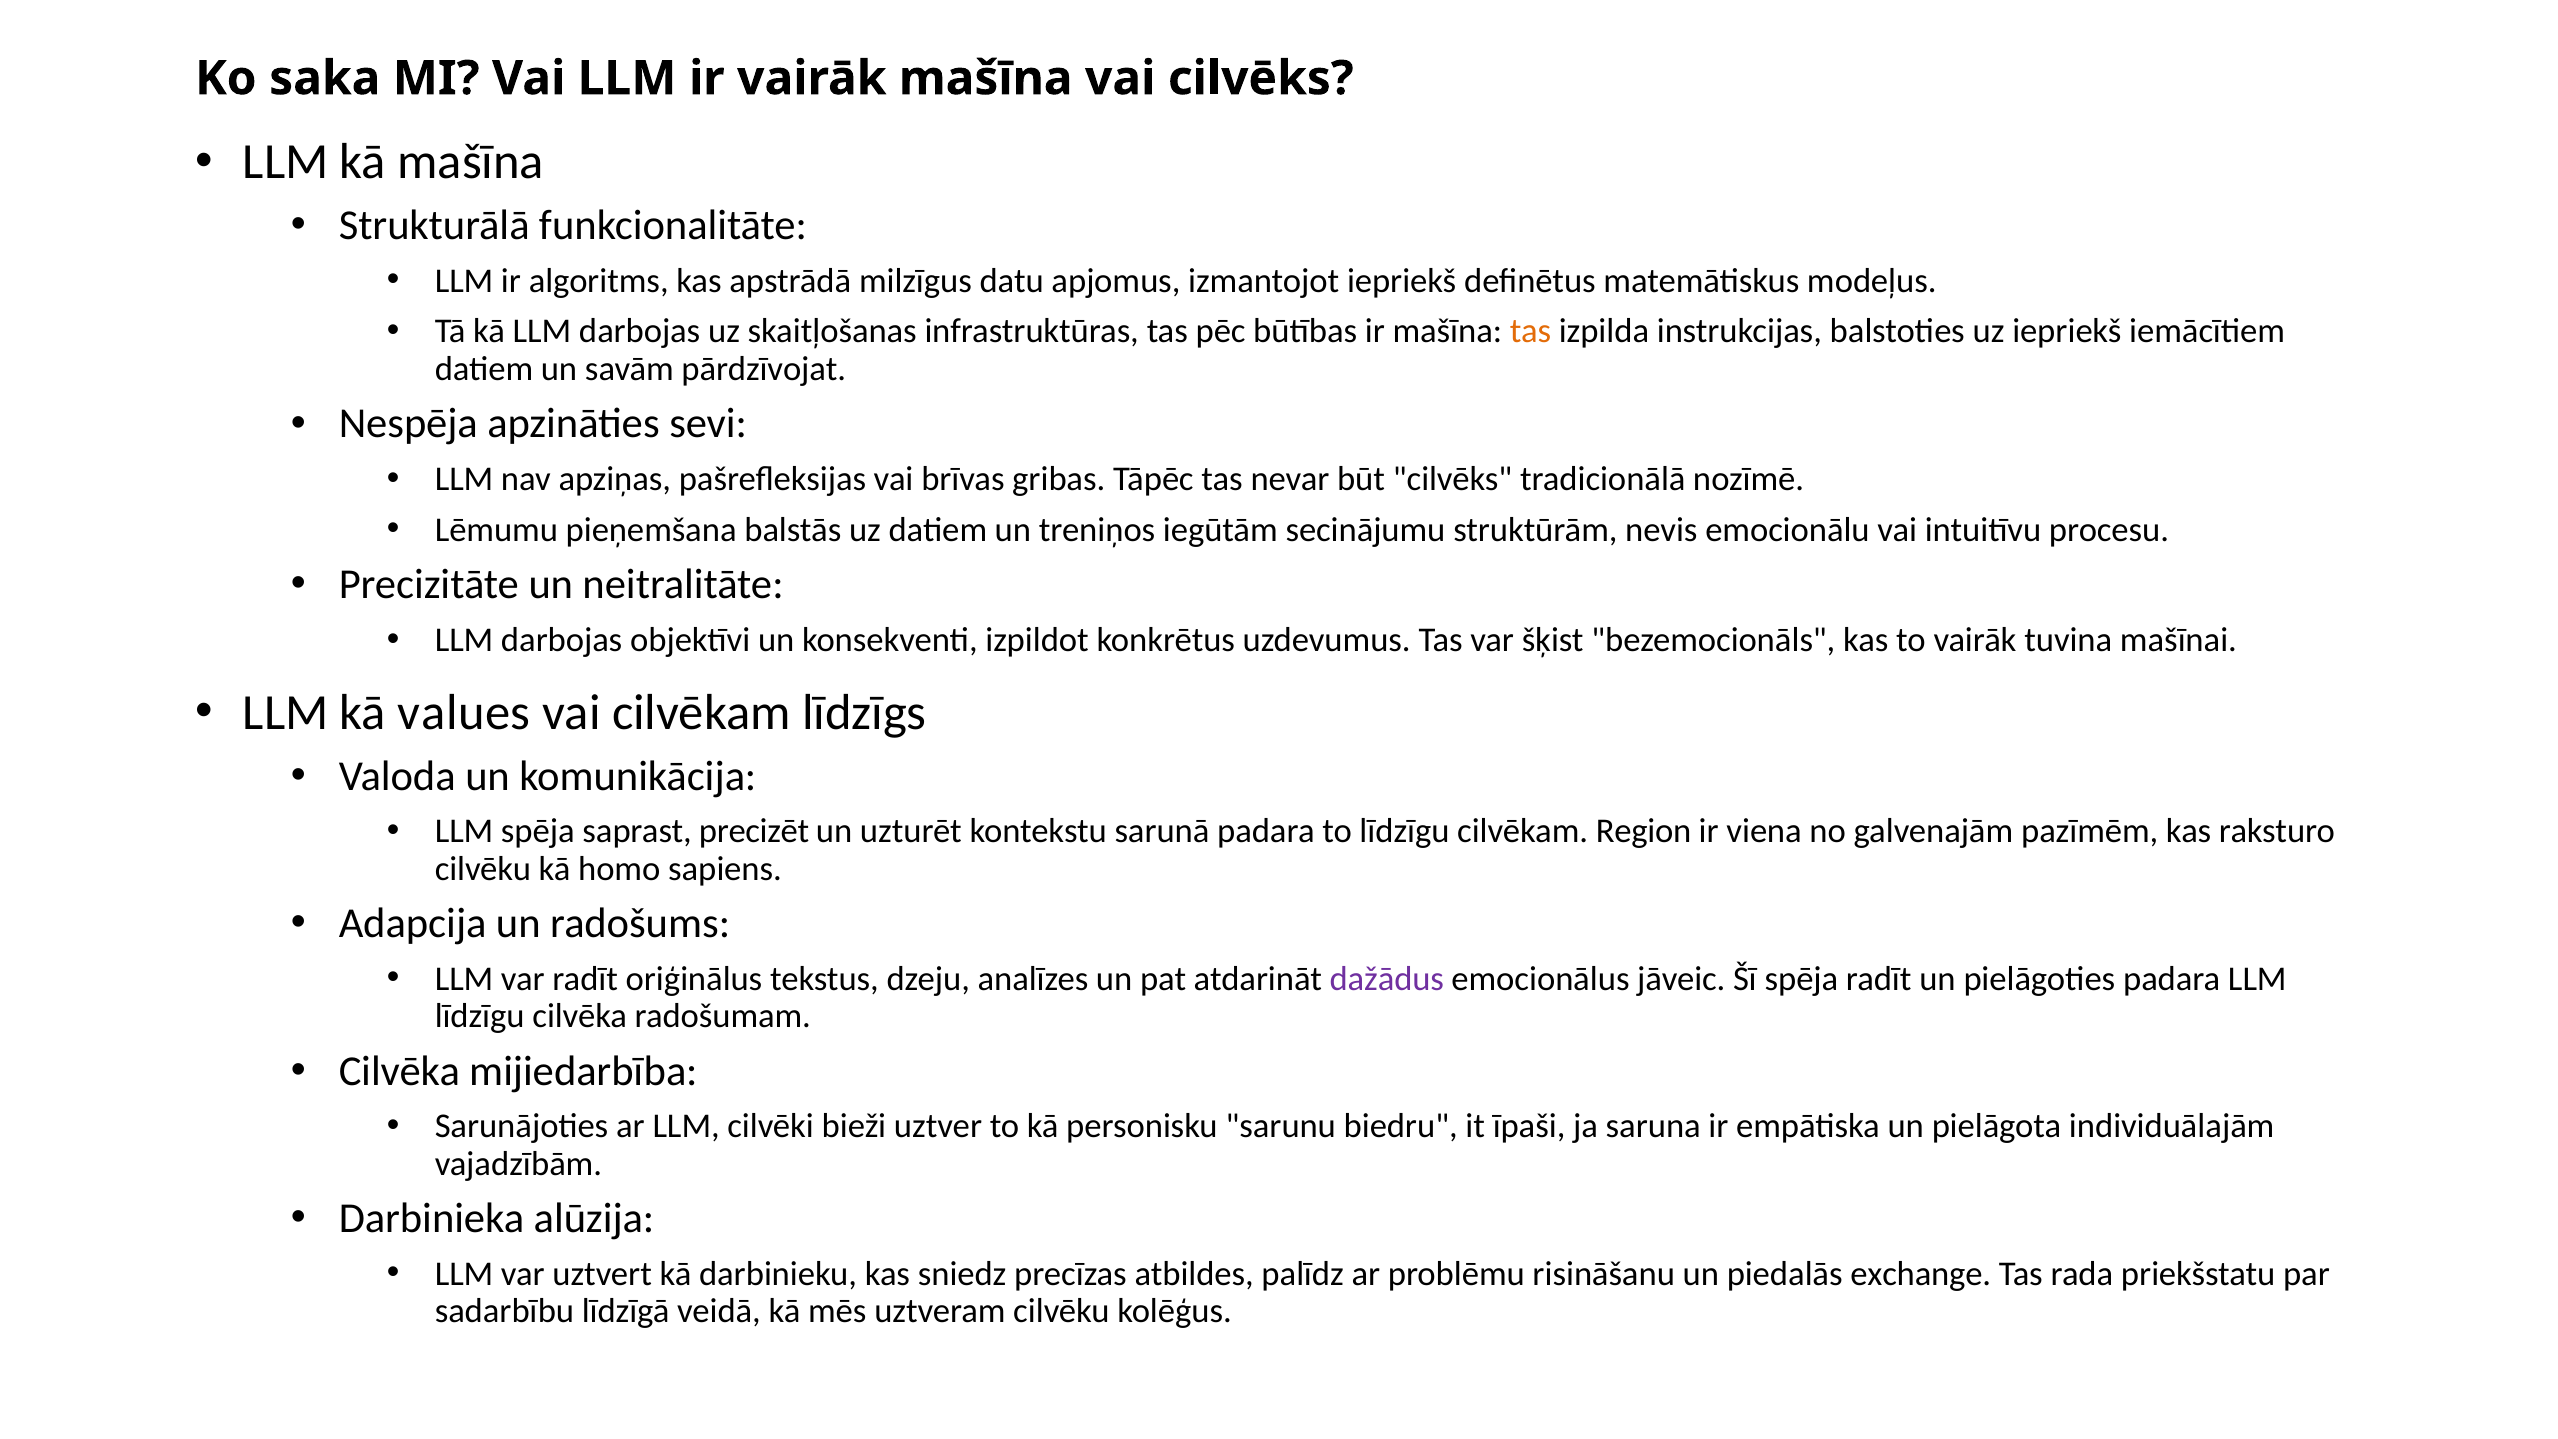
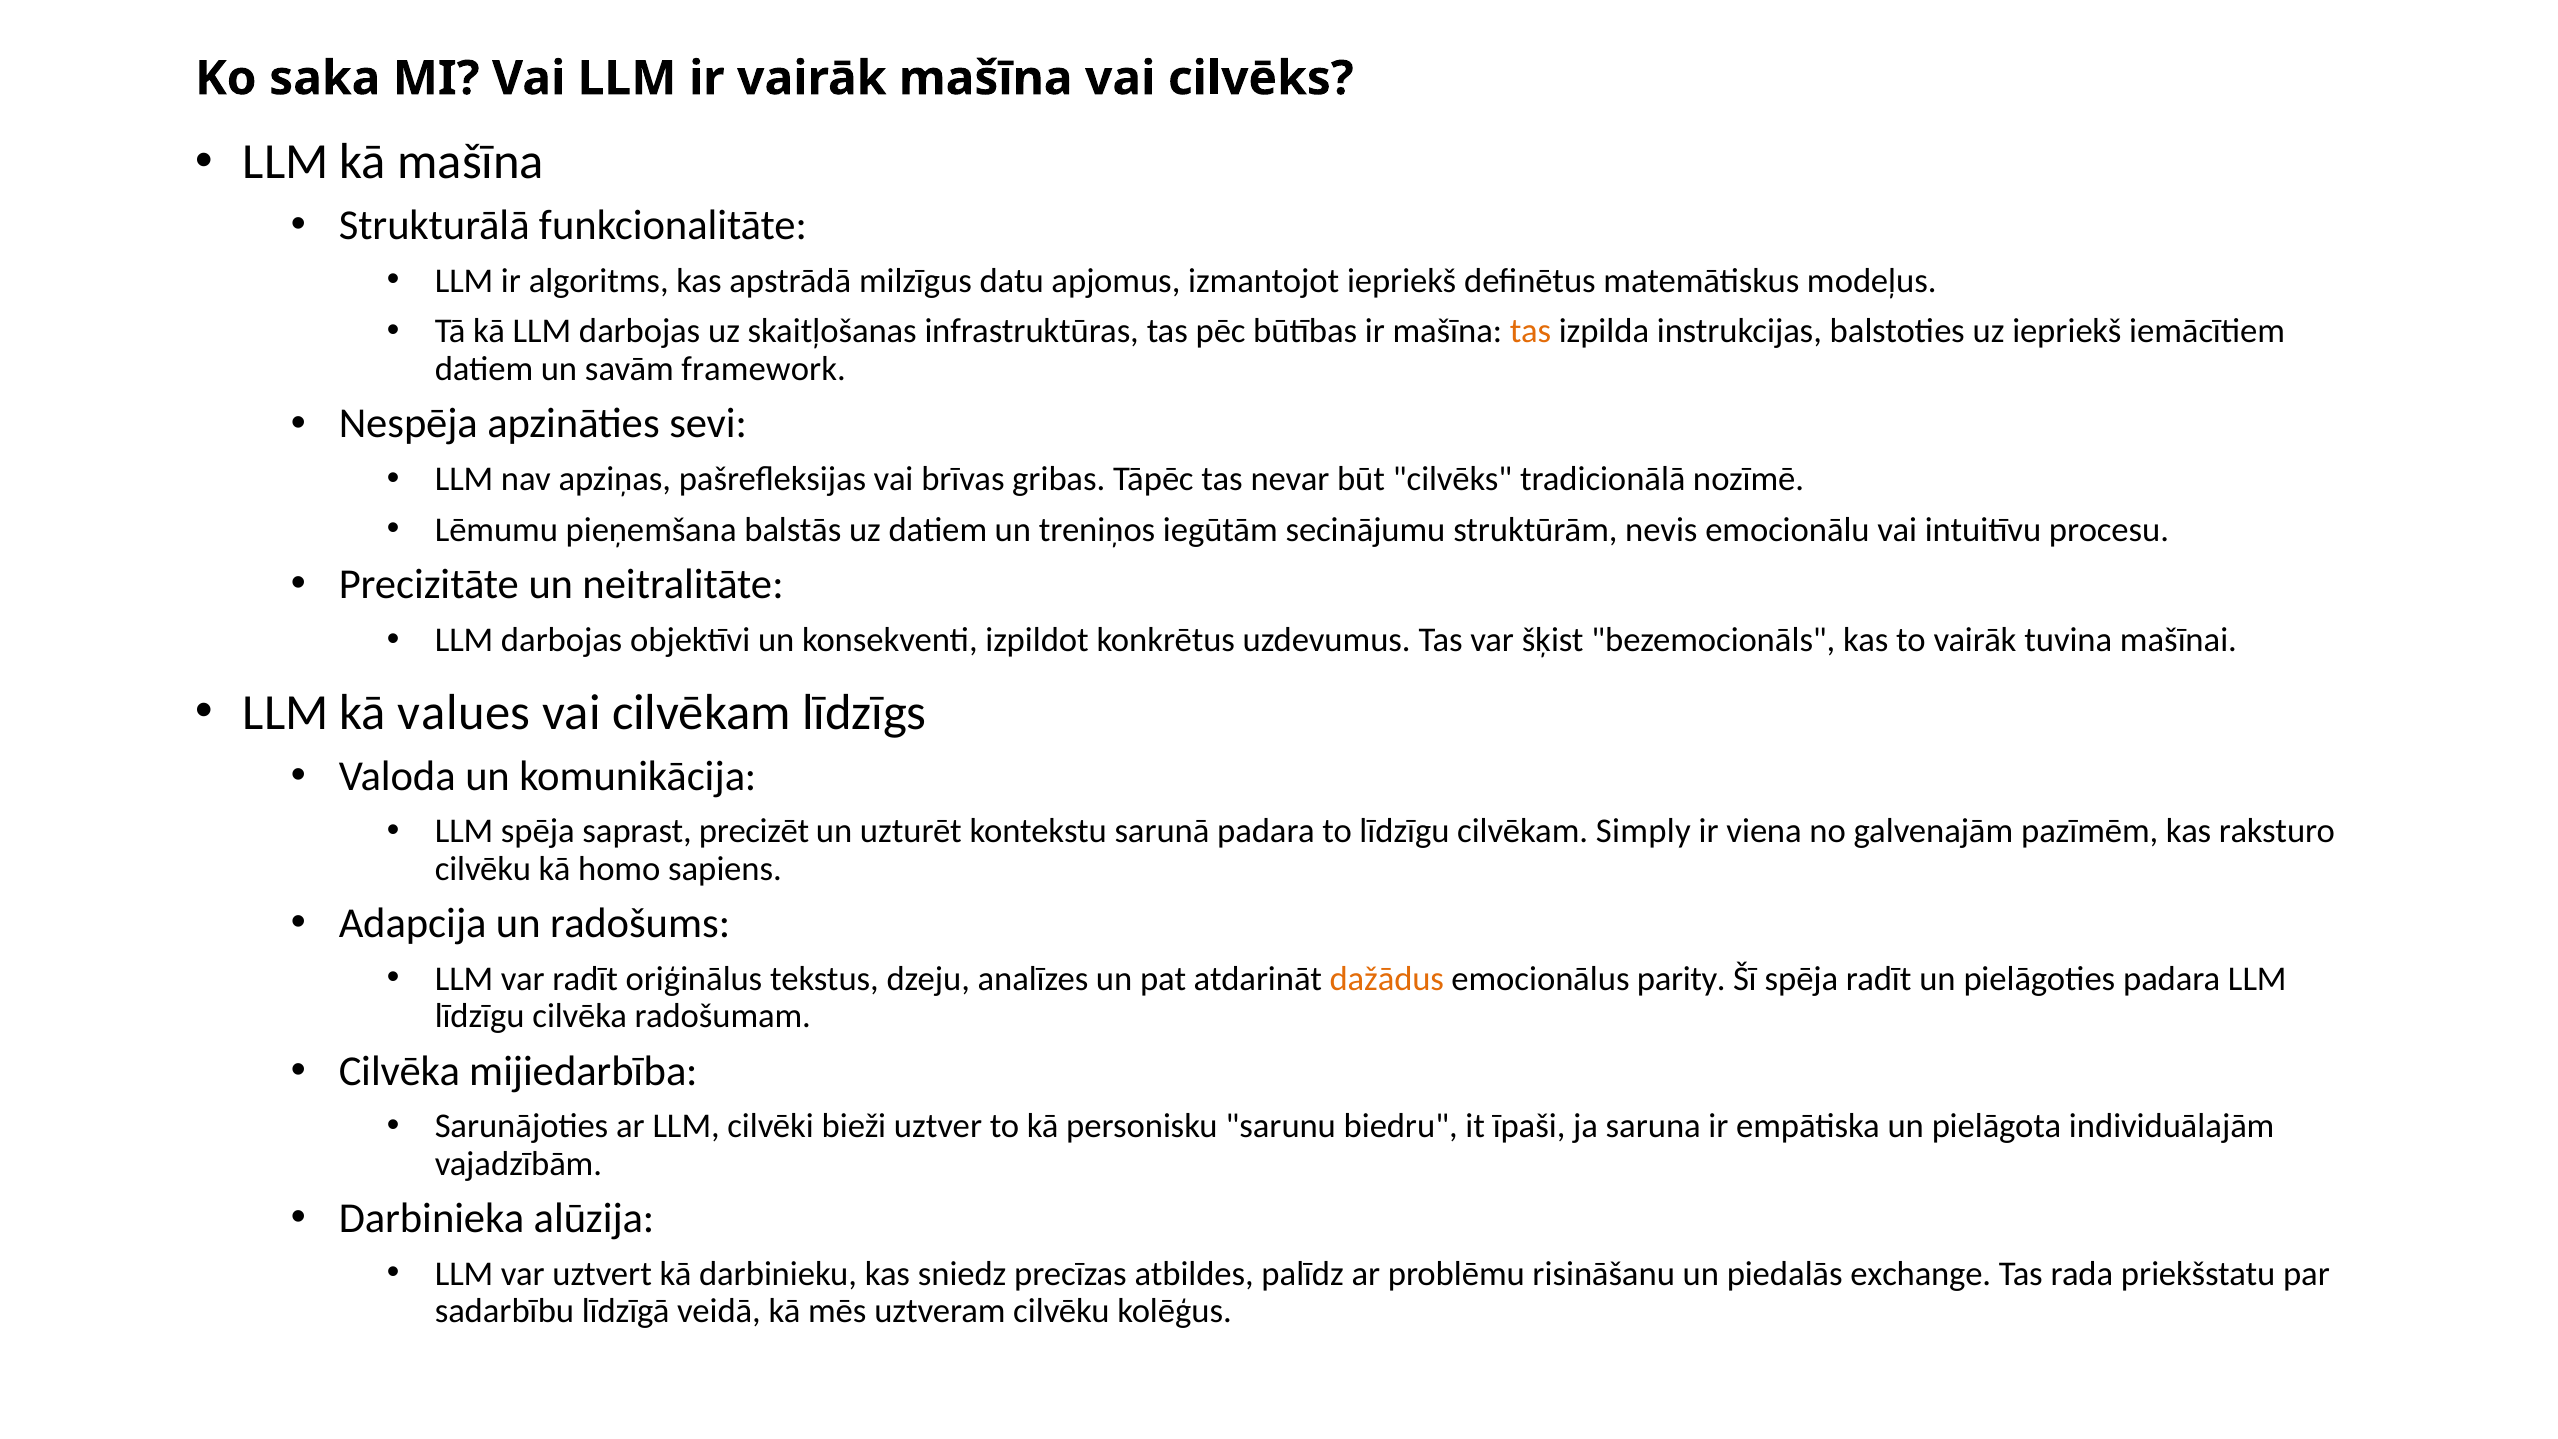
pārdzīvojat: pārdzīvojat -> framework (764, 369)
Region: Region -> Simply (1643, 831)
dažādus colour: purple -> orange (1387, 979)
jāveic: jāveic -> parity (1681, 979)
